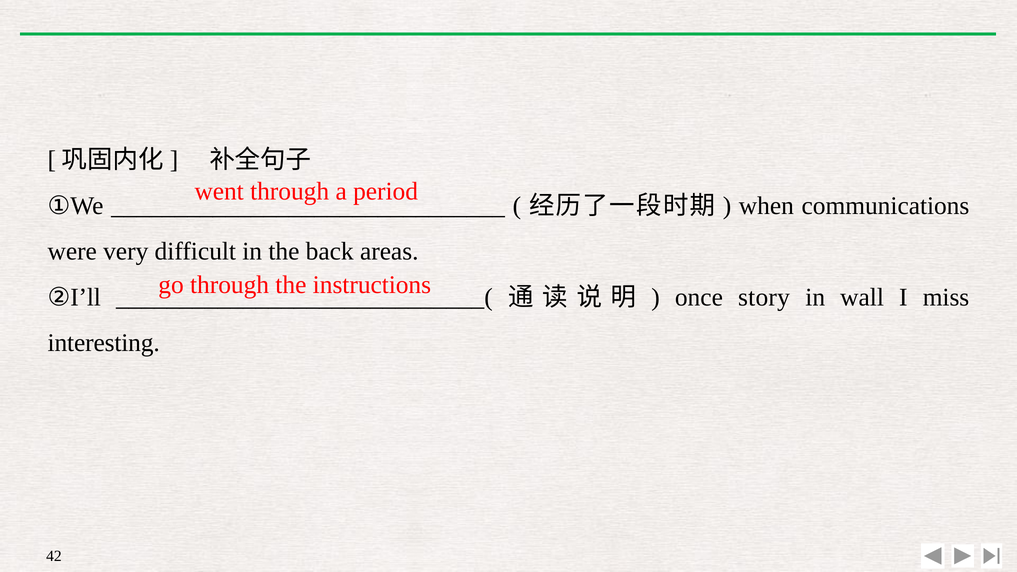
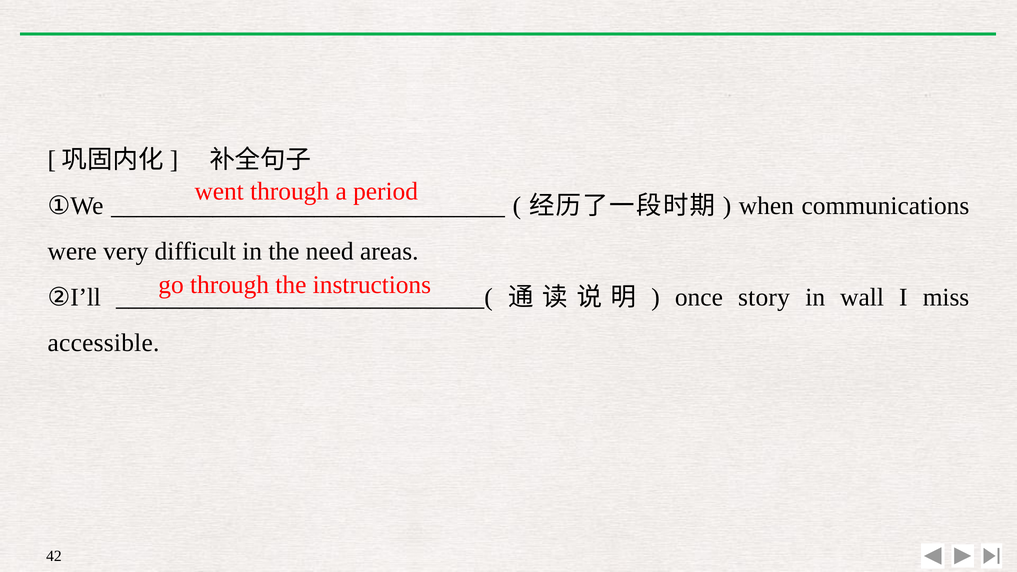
back: back -> need (330, 251)
interesting: interesting -> accessible (104, 343)
